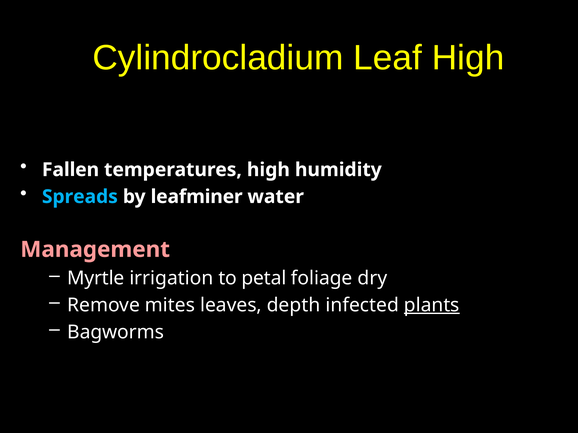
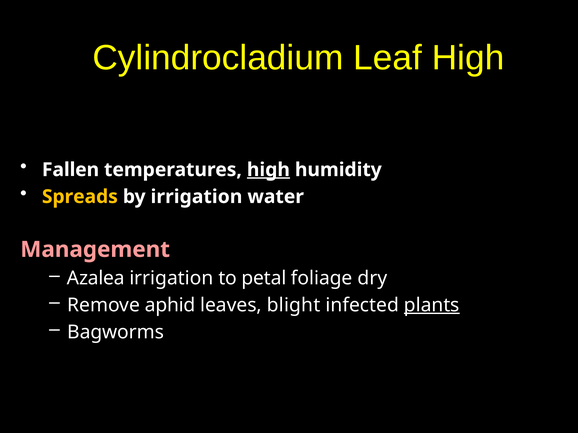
high underline: none -> present (268, 170)
Spreads colour: light blue -> yellow (80, 197)
by leafminer: leafminer -> irrigation (196, 197)
Myrtle: Myrtle -> Azalea (96, 278)
mites: mites -> aphid (170, 305)
depth: depth -> blight (294, 305)
